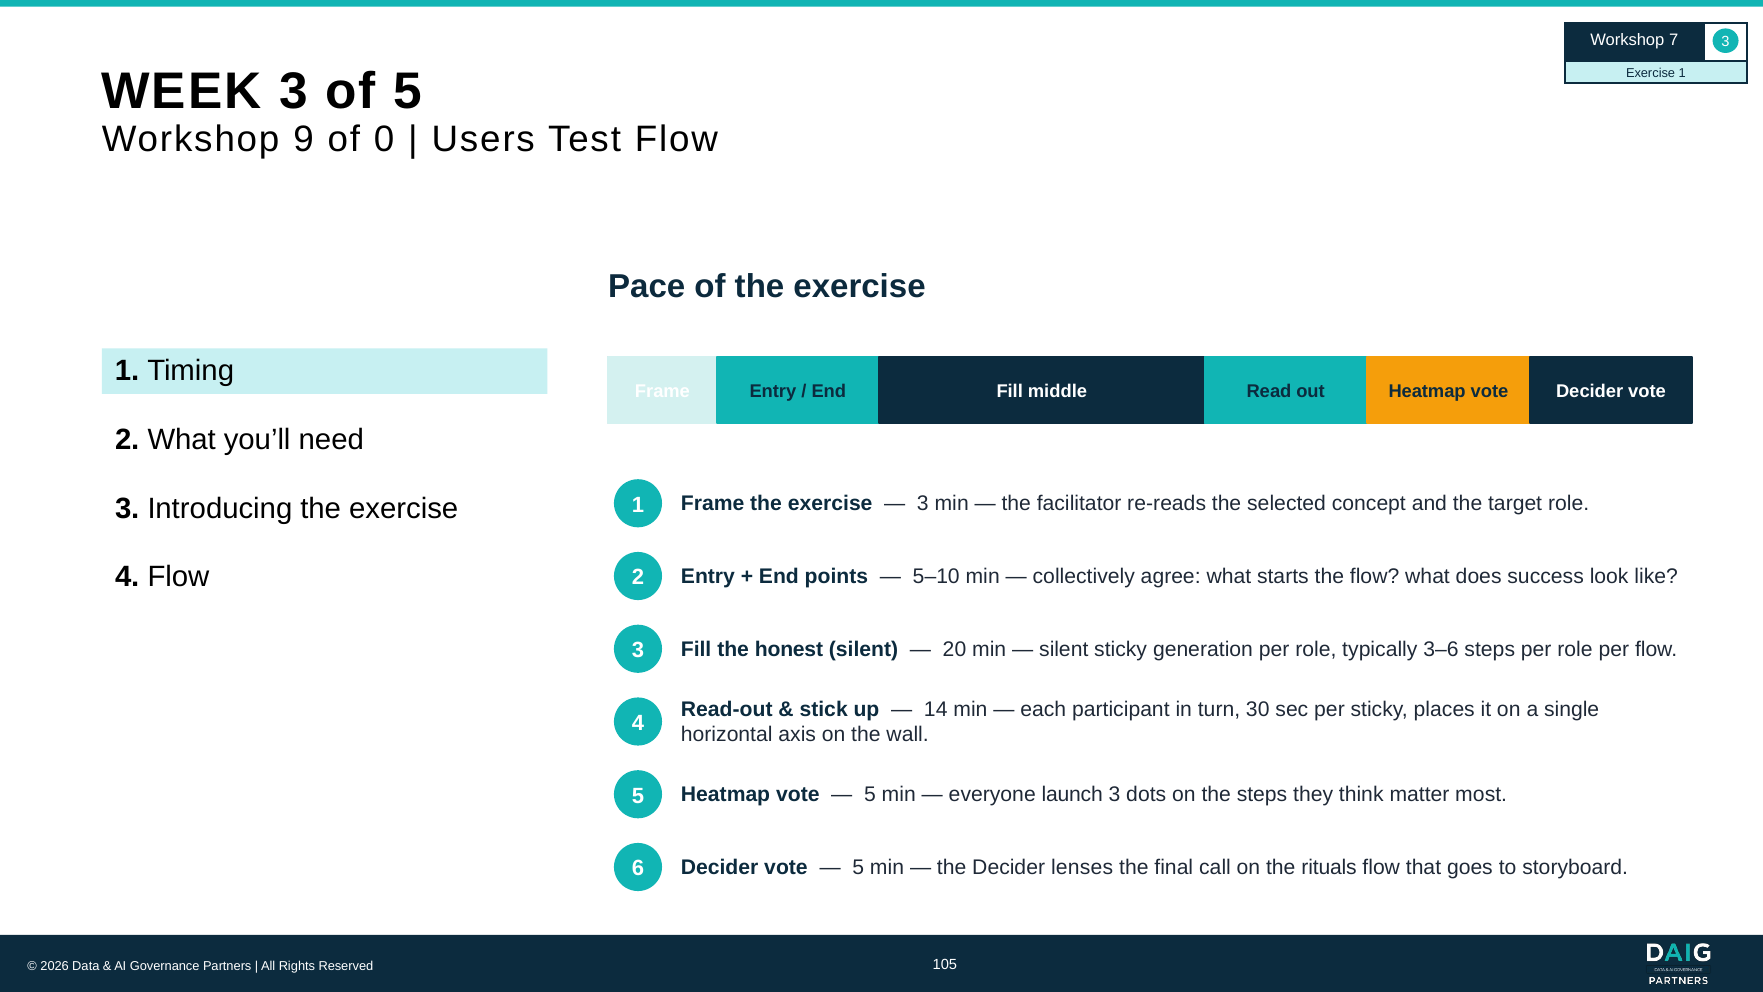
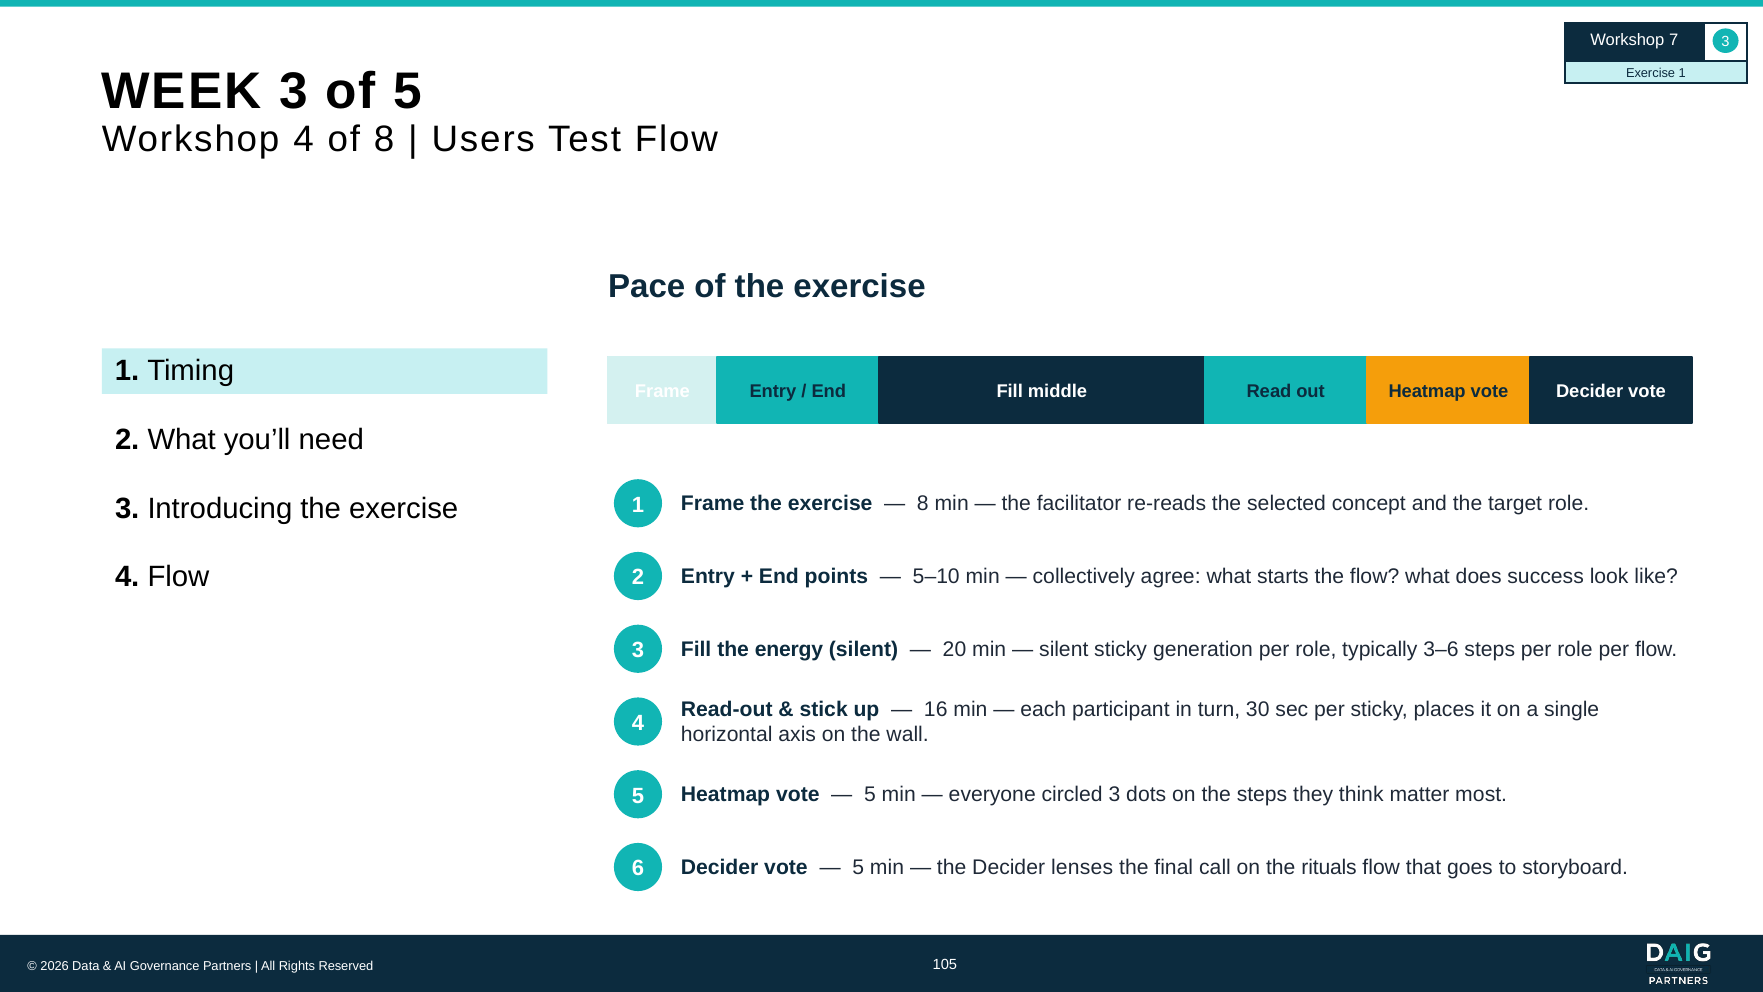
Workshop 9: 9 -> 4 (304, 139)
of 0: 0 -> 8 (384, 139)
3: 3 -> 8 (923, 504)
honest: honest -> energy (789, 649)
14: 14 -> 16 (936, 709)
launch: launch -> circled (1072, 795)
